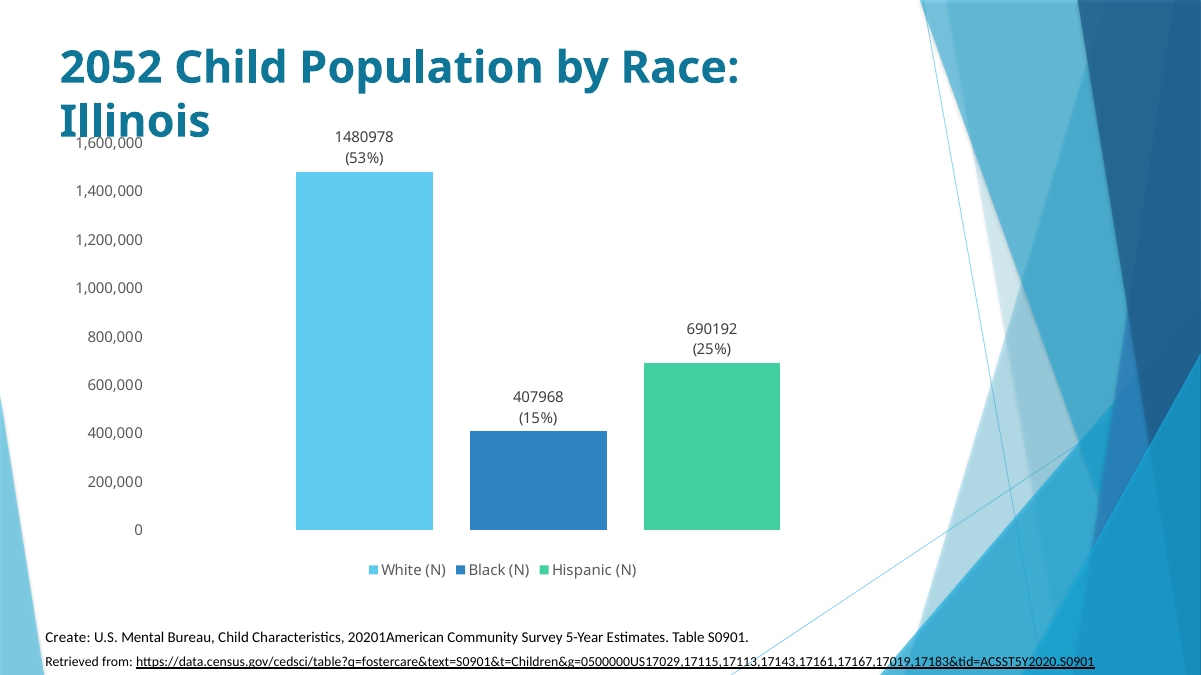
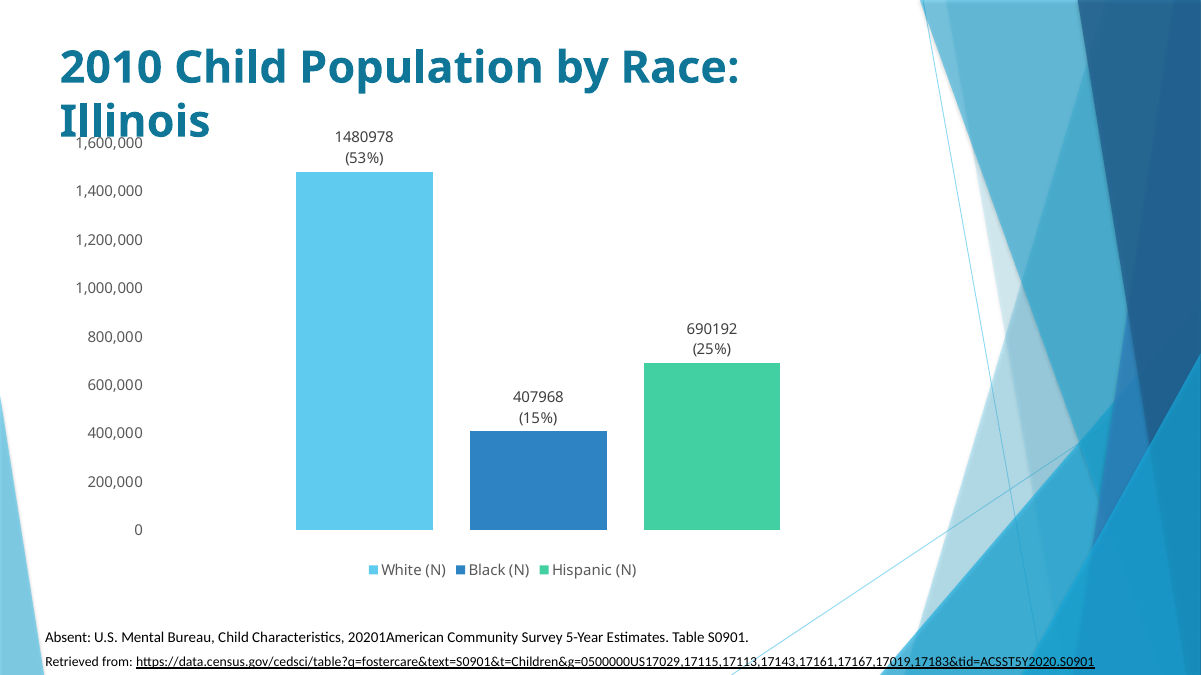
2052: 2052 -> 2010 (111, 68)
Create: Create -> Absent (68, 638)
